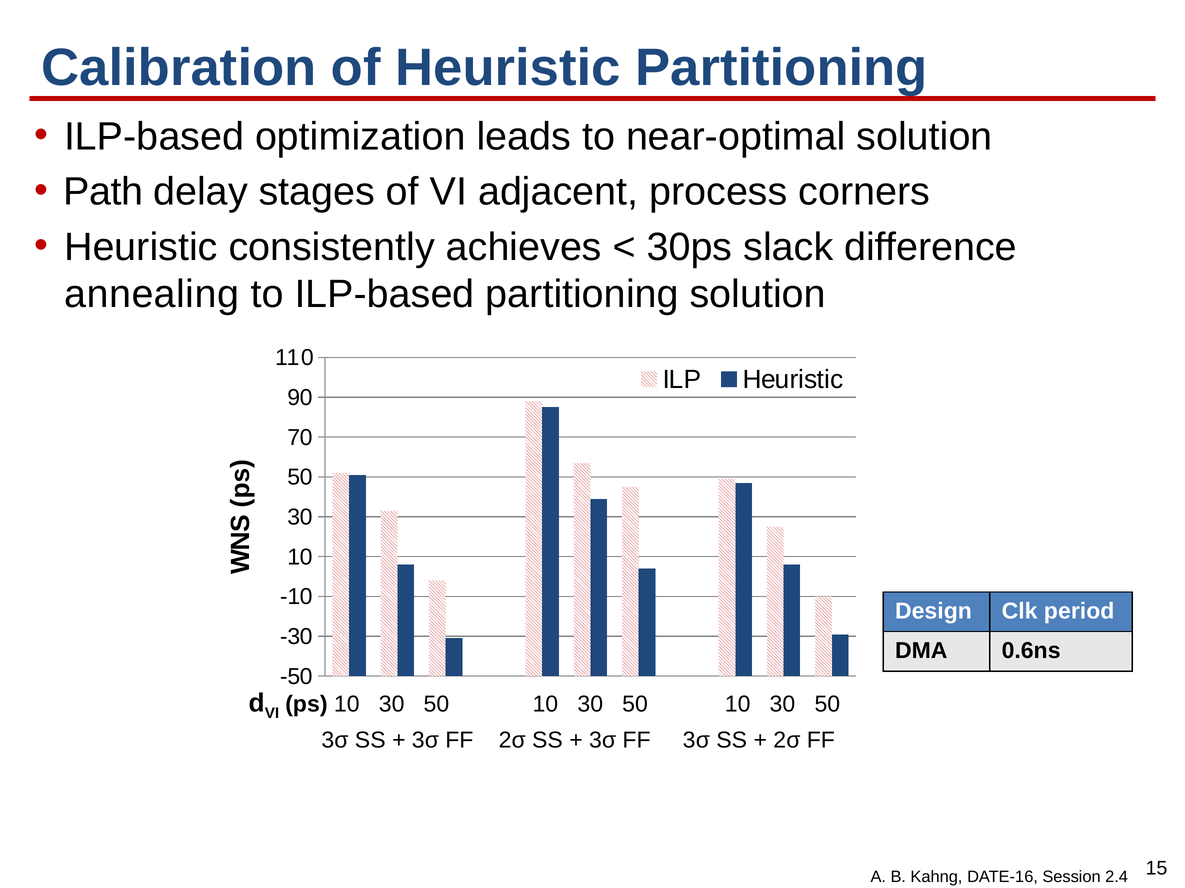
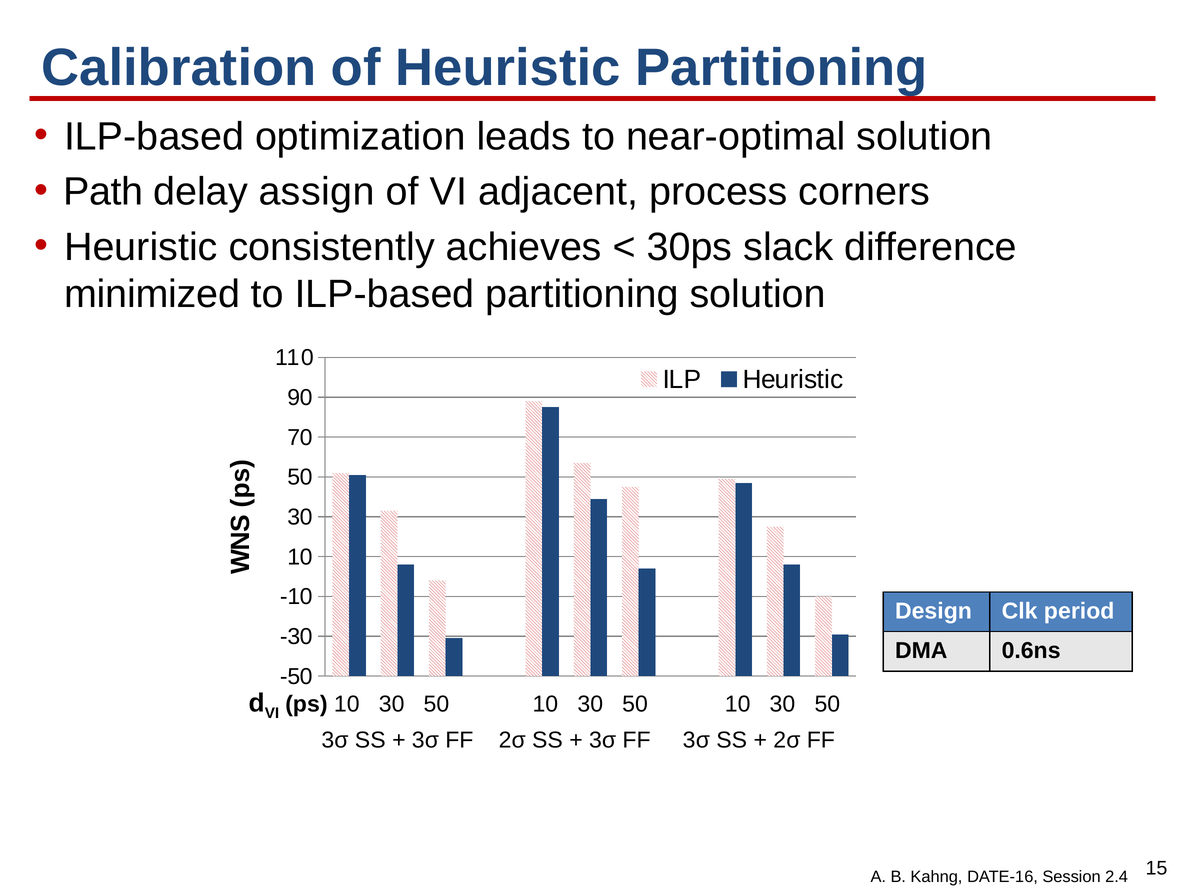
stages: stages -> assign (317, 192)
annealing: annealing -> minimized (152, 295)
